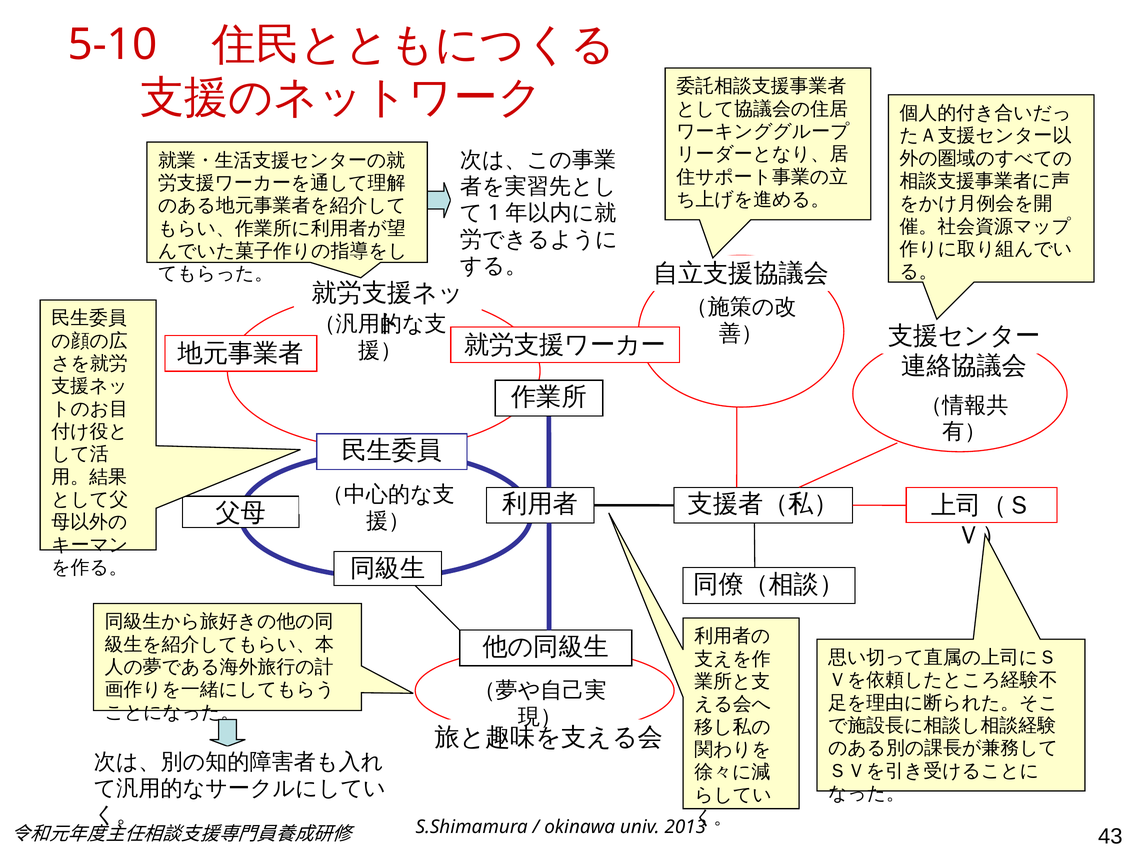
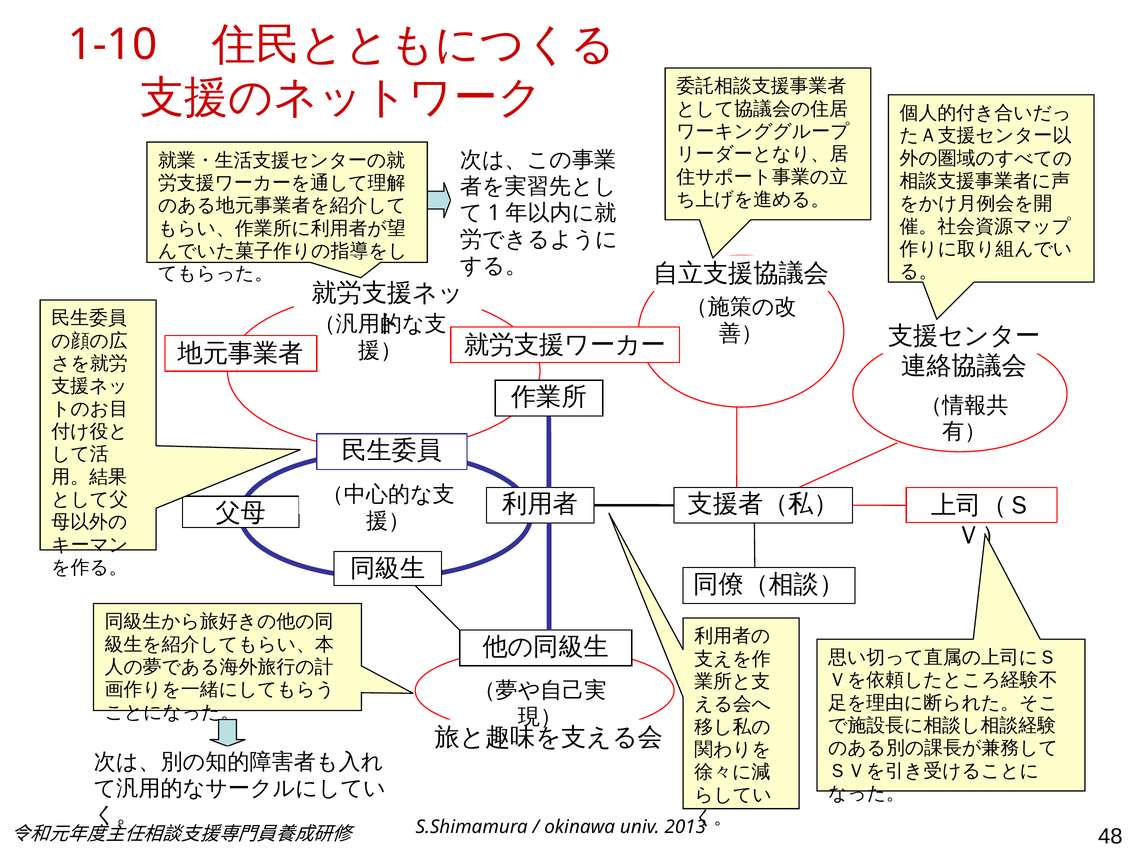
5-10: 5-10 -> 1-10 (112, 45)
43: 43 -> 48 (1110, 837)
